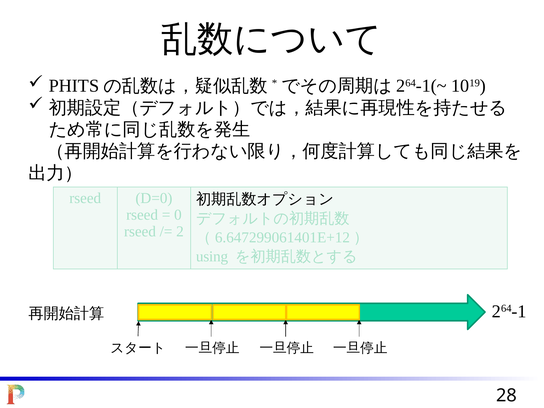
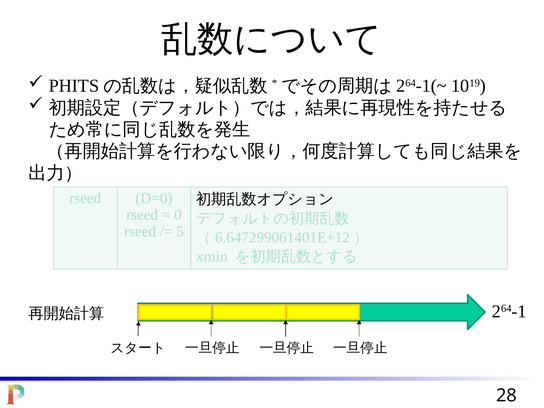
2: 2 -> 5 (180, 232)
using: using -> xmin (212, 257)
